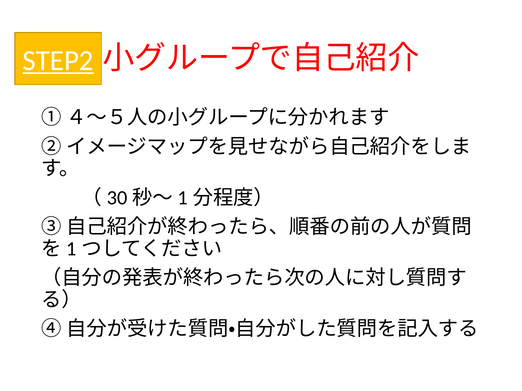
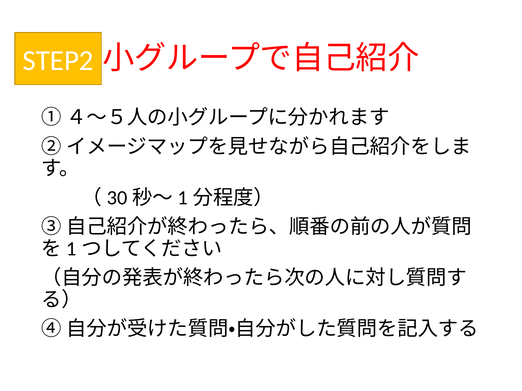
STEP2 underline: present -> none (58, 61)
